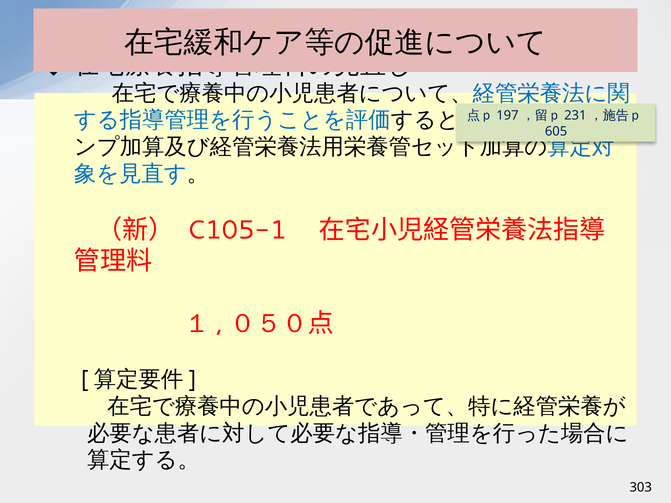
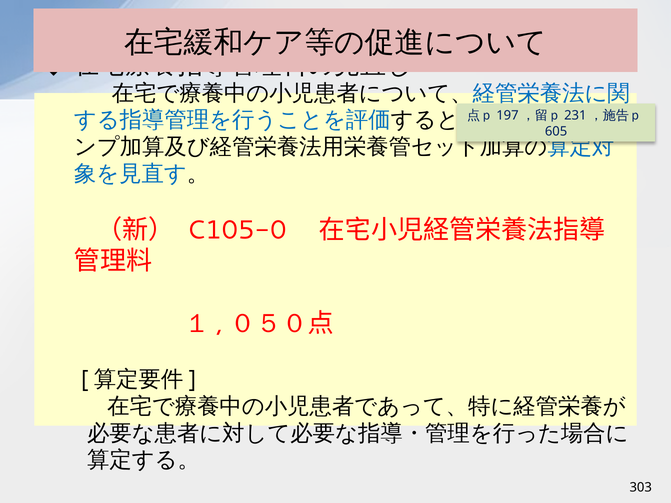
C105-1: C105-1 -> C105-0 (237, 230)
